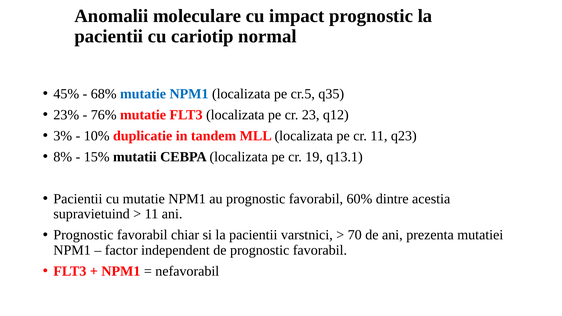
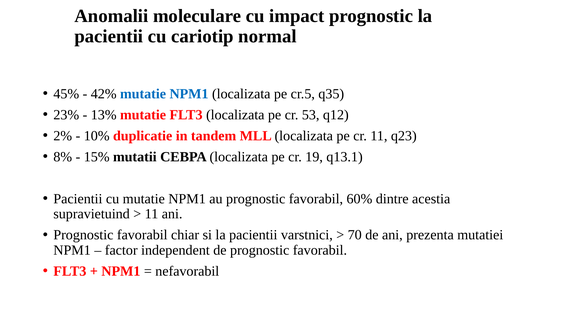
68%: 68% -> 42% (104, 94)
76%: 76% -> 13% (104, 115)
23: 23 -> 53 (311, 115)
3%: 3% -> 2% (63, 136)
